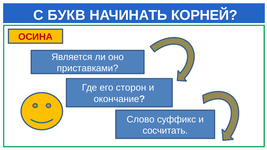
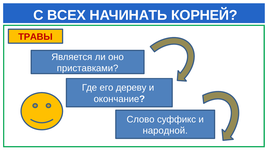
БУКВ: БУКВ -> ВСЕХ (67, 15)
ОСИНА: ОСИНА -> ТРАВЫ (35, 37)
сторон: сторон -> дереву (131, 88)
сосчитать: сосчитать -> народной (165, 131)
